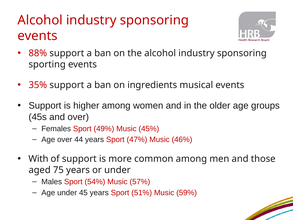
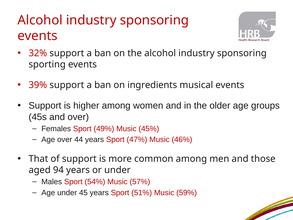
88%: 88% -> 32% (38, 53)
35%: 35% -> 39% (38, 85)
With: With -> That (38, 159)
75: 75 -> 94 (58, 170)
